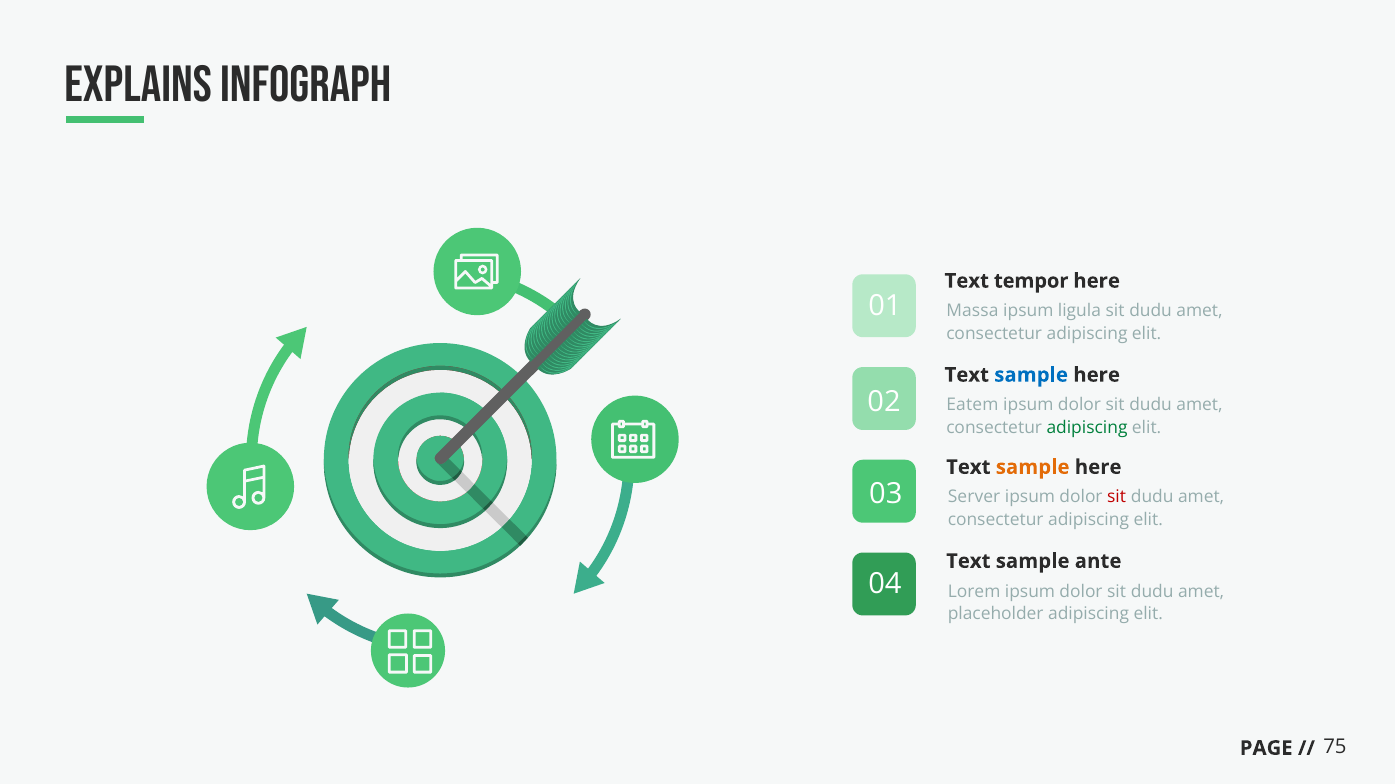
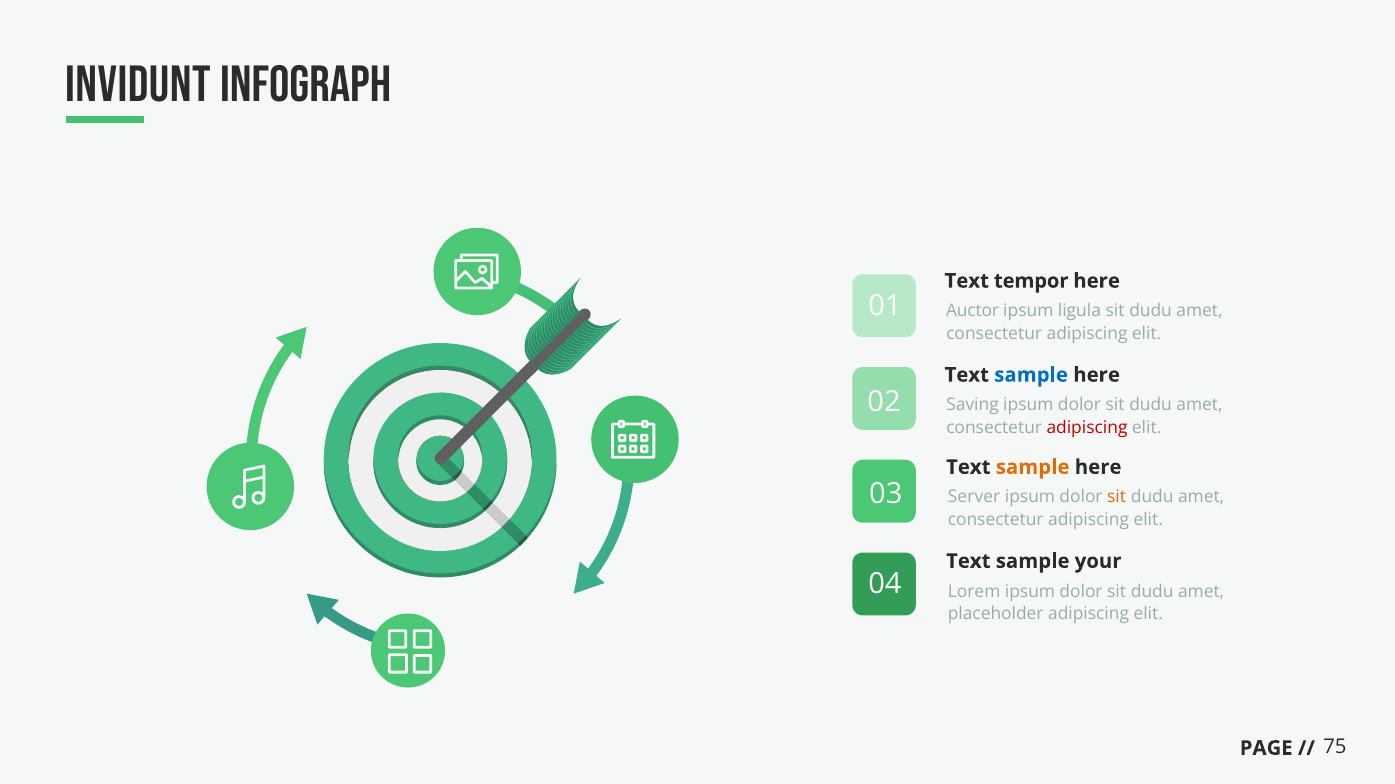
EXPLAINS: EXPLAINS -> INVIDUNT (138, 85)
Massa: Massa -> Auctor (973, 311)
Eatem: Eatem -> Saving (973, 405)
adipiscing colour: green -> red (1087, 428)
sit colour: red -> orange (1117, 498)
ante: ante -> your (1098, 562)
